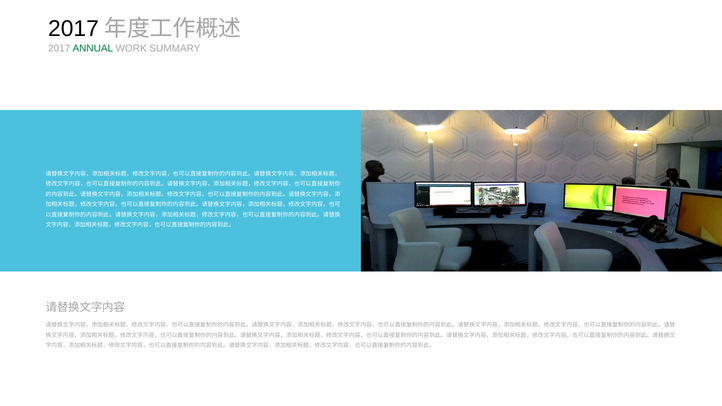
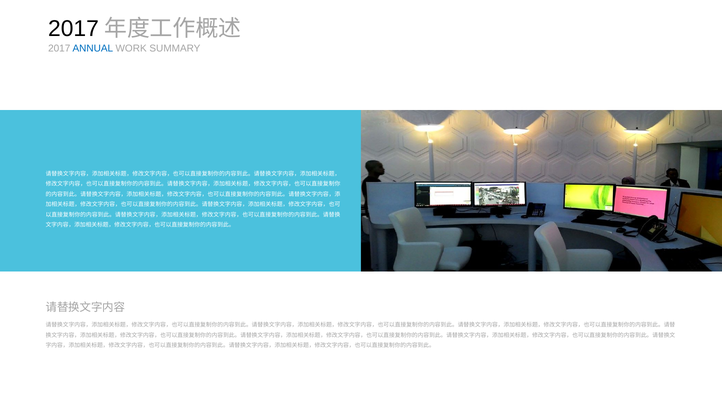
ANNUAL colour: green -> blue (93, 48)
